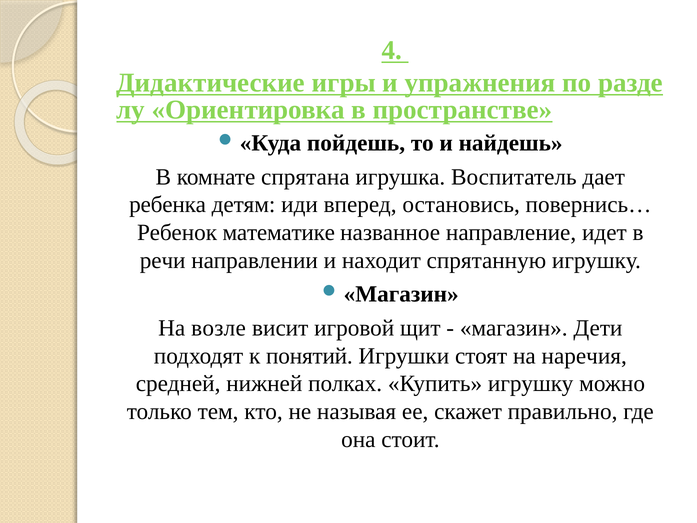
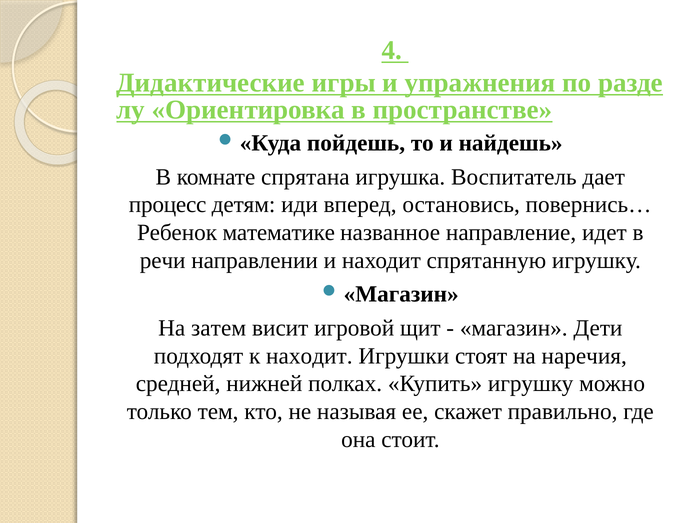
ребенка: ребенка -> процесс (168, 205)
возле: возле -> затем (219, 328)
к понятий: понятий -> находит (309, 356)
